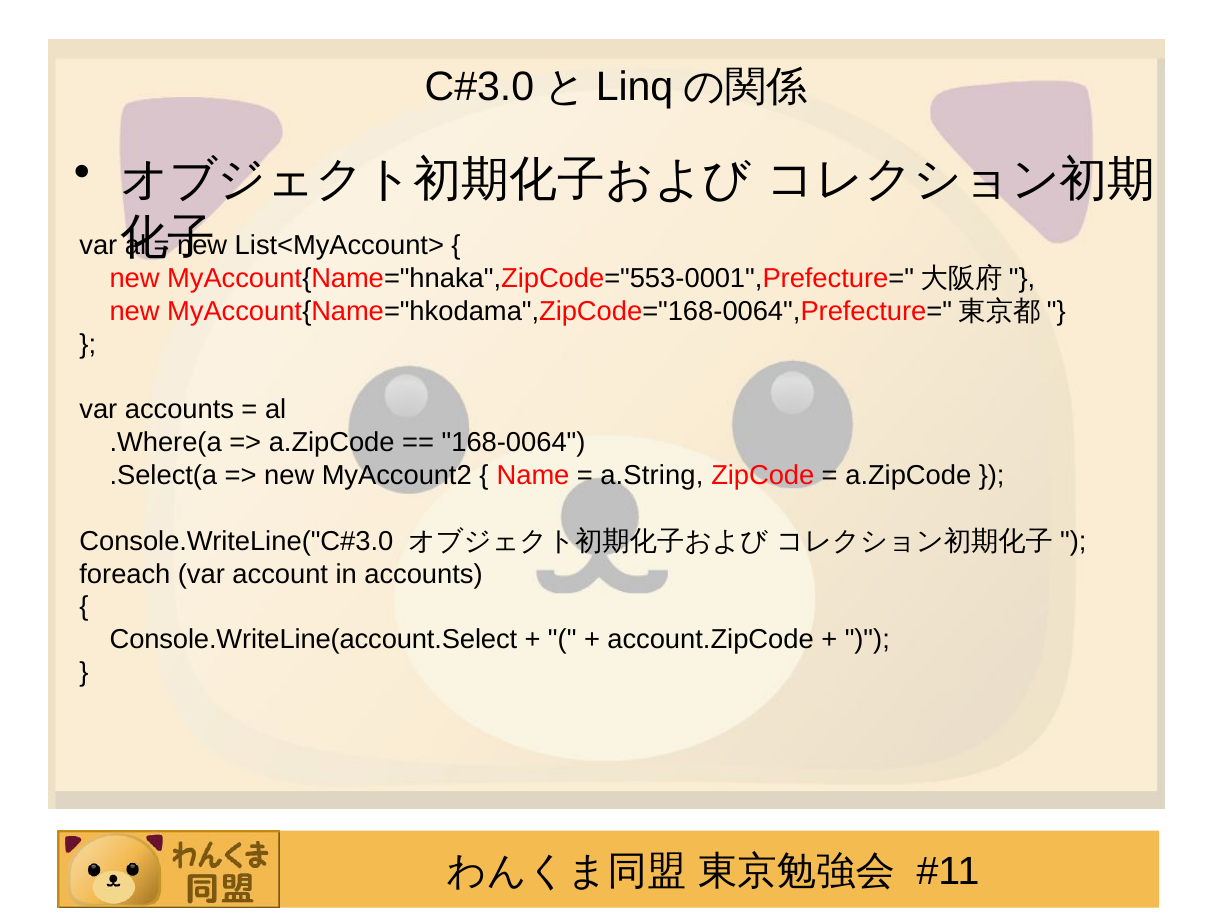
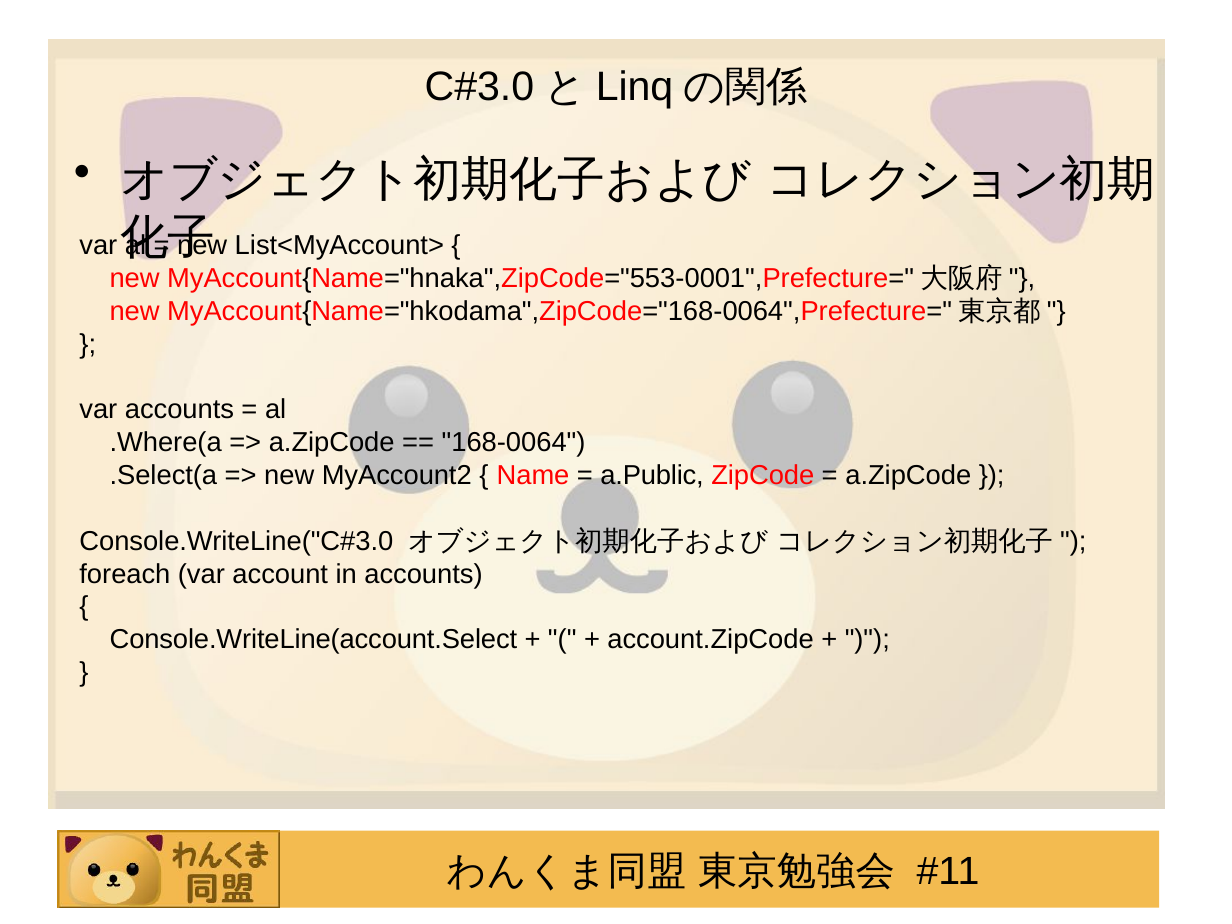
a.String: a.String -> a.Public (652, 476)
